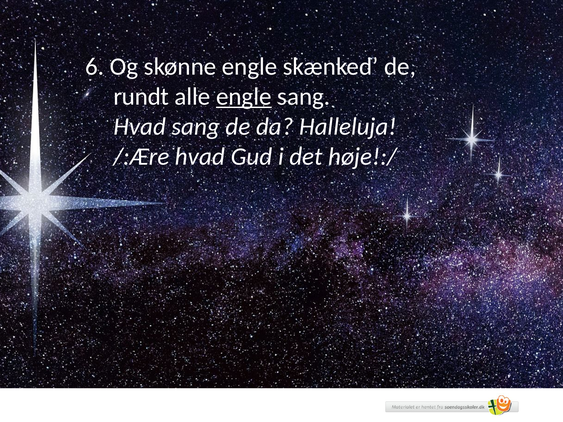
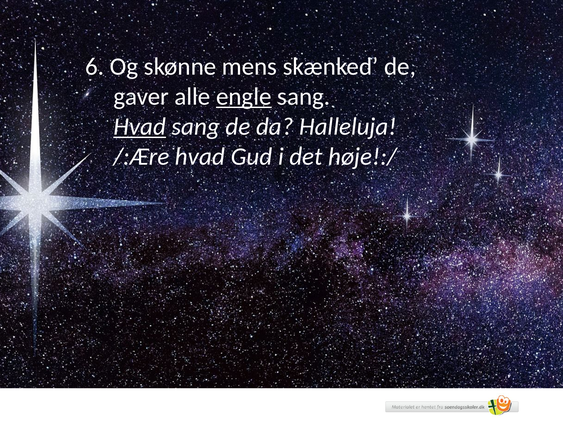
skønne engle: engle -> mens (249, 67)
rundt: rundt -> gaver (141, 97)
Hvad underline: none -> present (140, 127)
